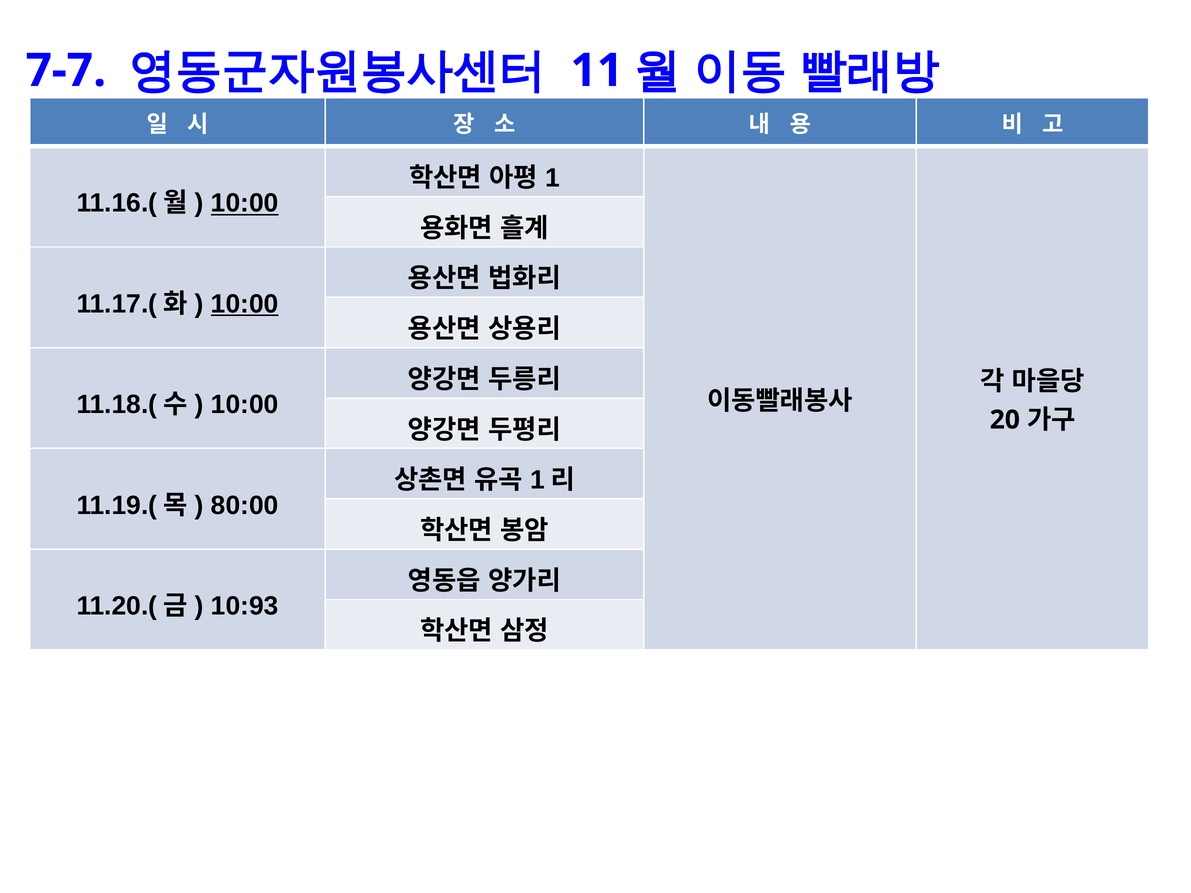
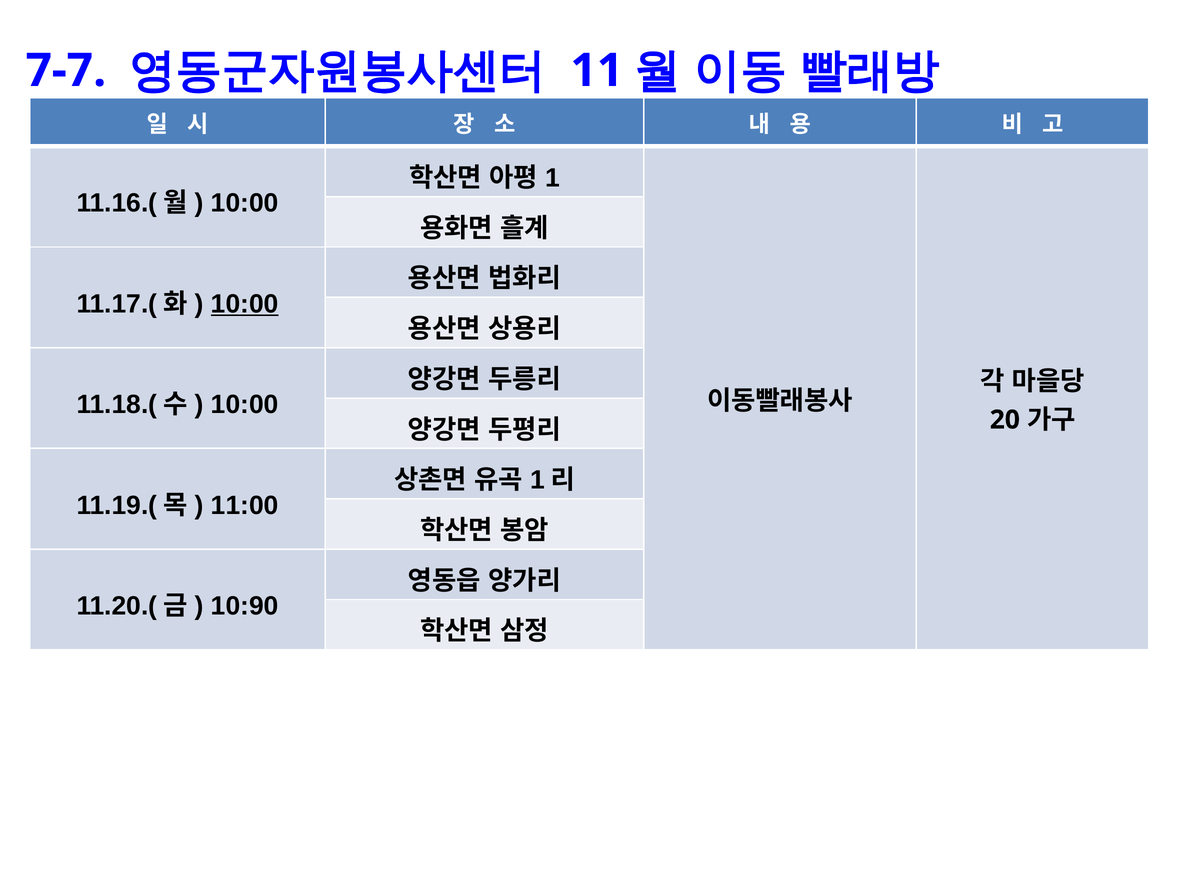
10:00 underline: present -> none (245, 203)
80:00: 80:00 -> 11:00 (245, 505)
10:93: 10:93 -> 10:90 (245, 606)
